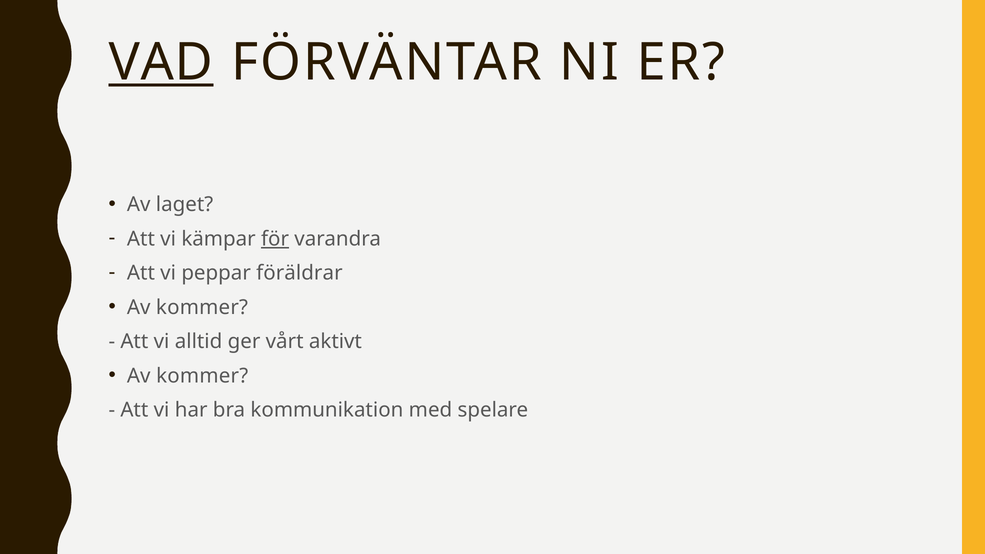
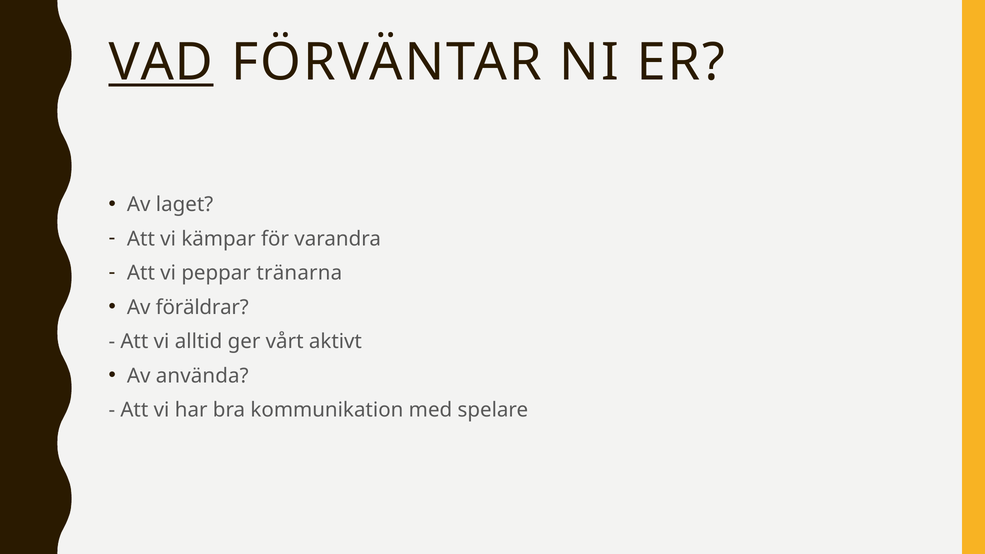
för underline: present -> none (275, 239)
föräldrar: föräldrar -> tränarna (299, 273)
kommer: kommer -> föräldrar (202, 307)
kommer: kommer -> använda (202, 376)
